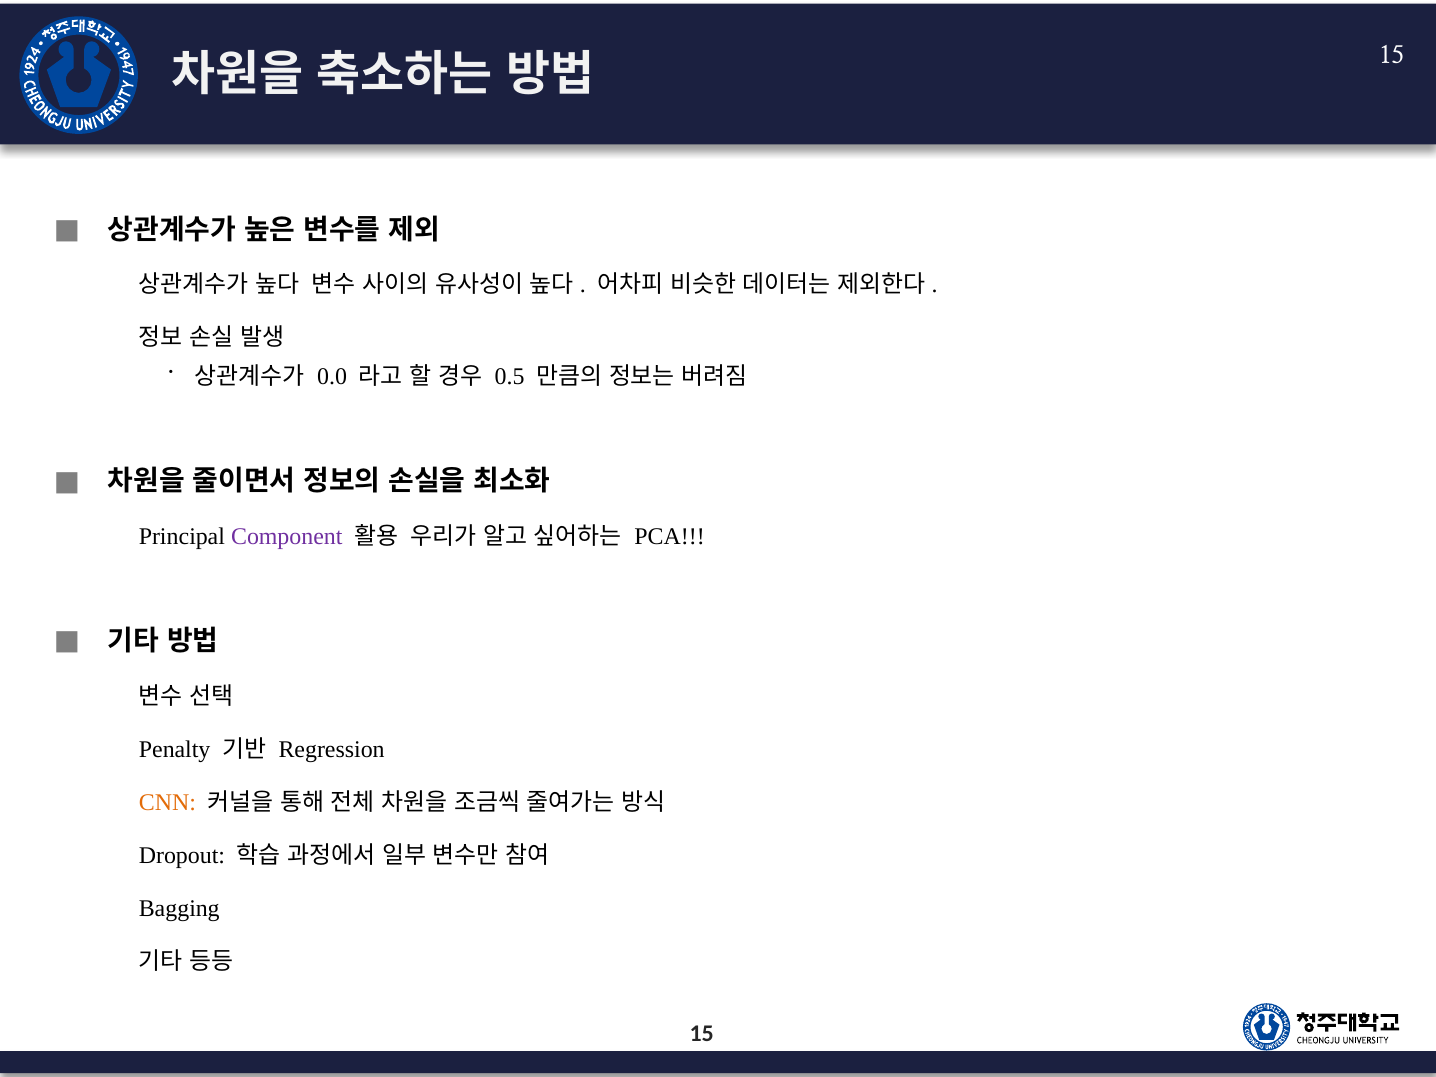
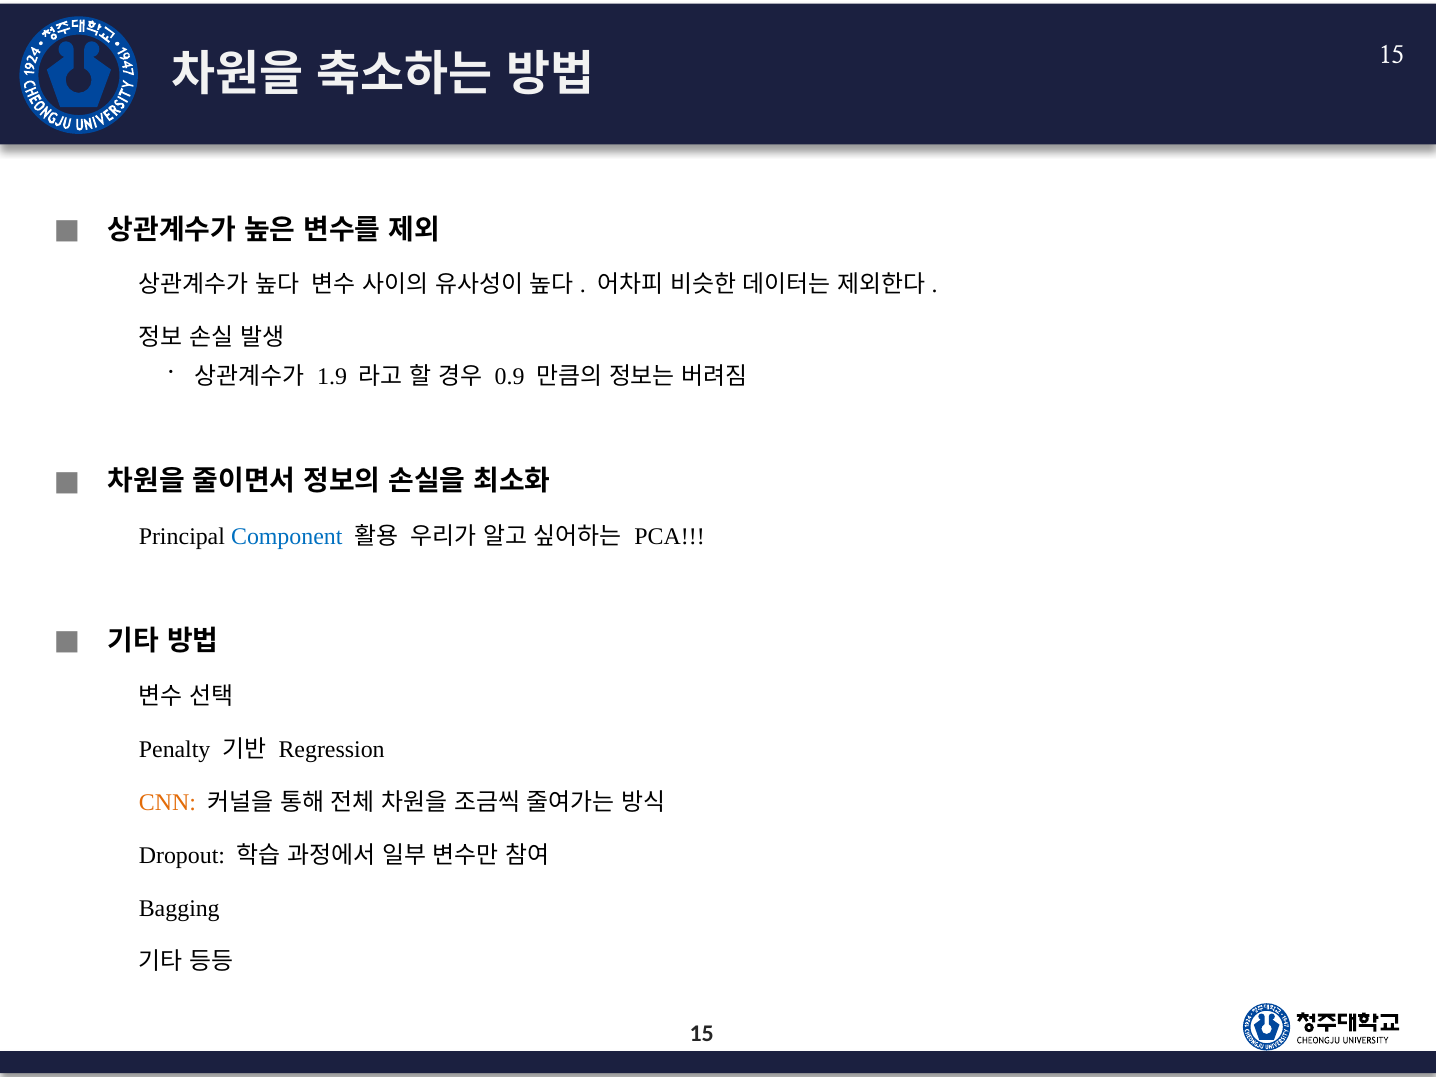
0.0: 0.0 -> 1.9 (332, 377)
0.5: 0.5 -> 0.9 (510, 377)
Component colour: purple -> blue (287, 537)
